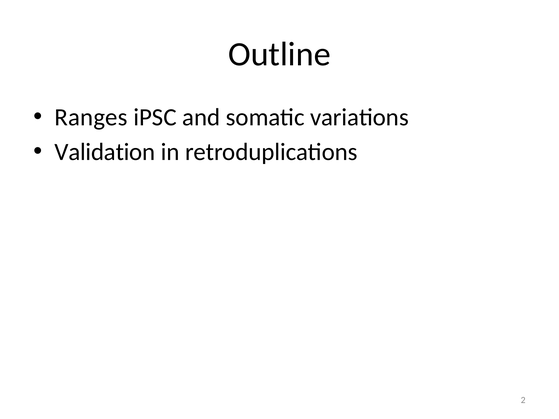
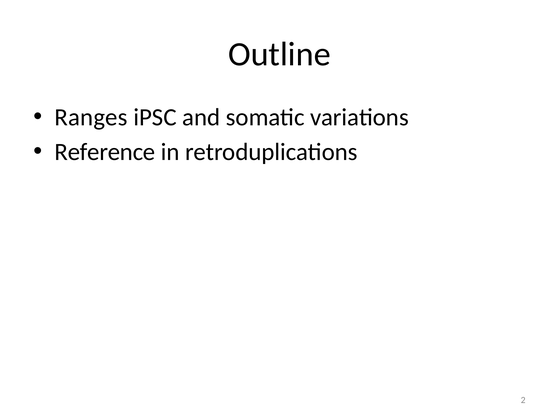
Validation: Validation -> Reference (105, 152)
